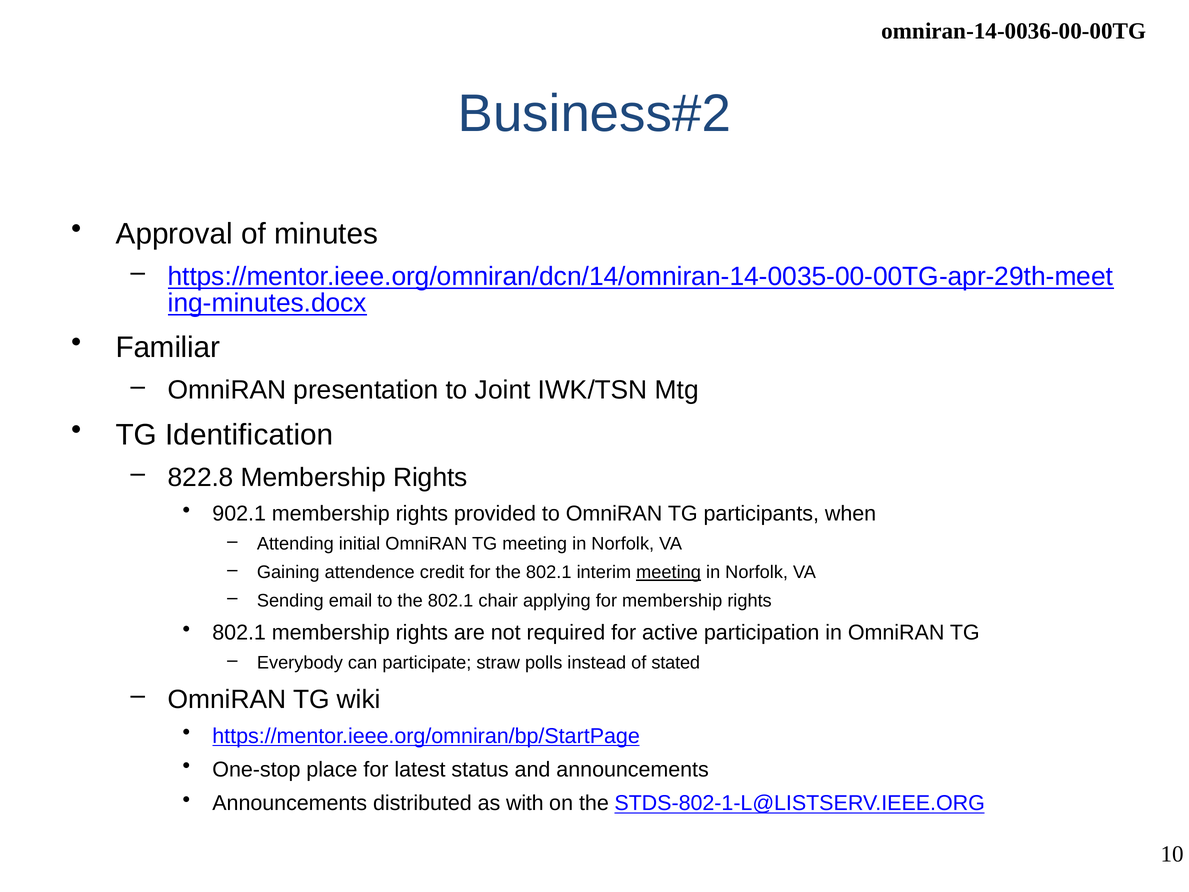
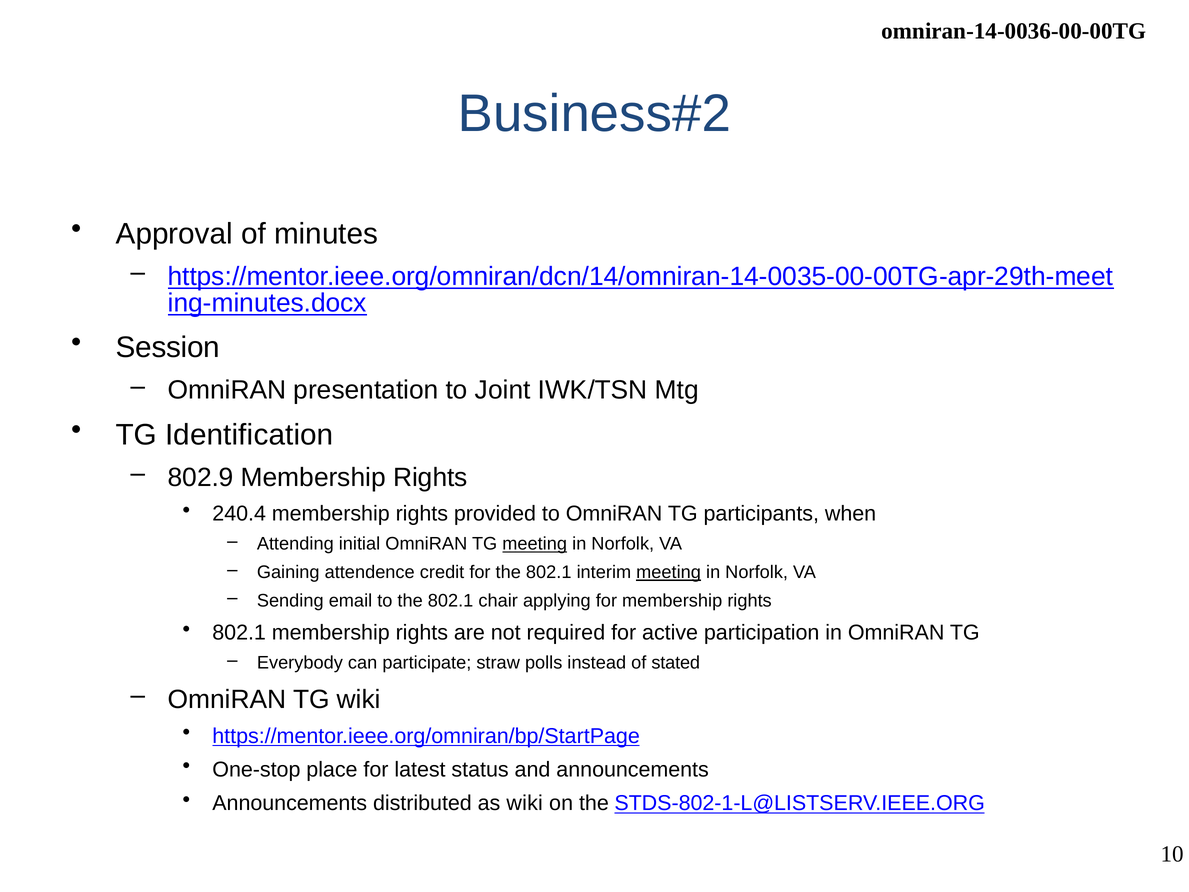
Familiar: Familiar -> Session (168, 347)
822.8: 822.8 -> 802.9 (201, 477)
902.1: 902.1 -> 240.4 (239, 514)
meeting underline: none -> present (535, 544)
as with: with -> wiki (525, 803)
